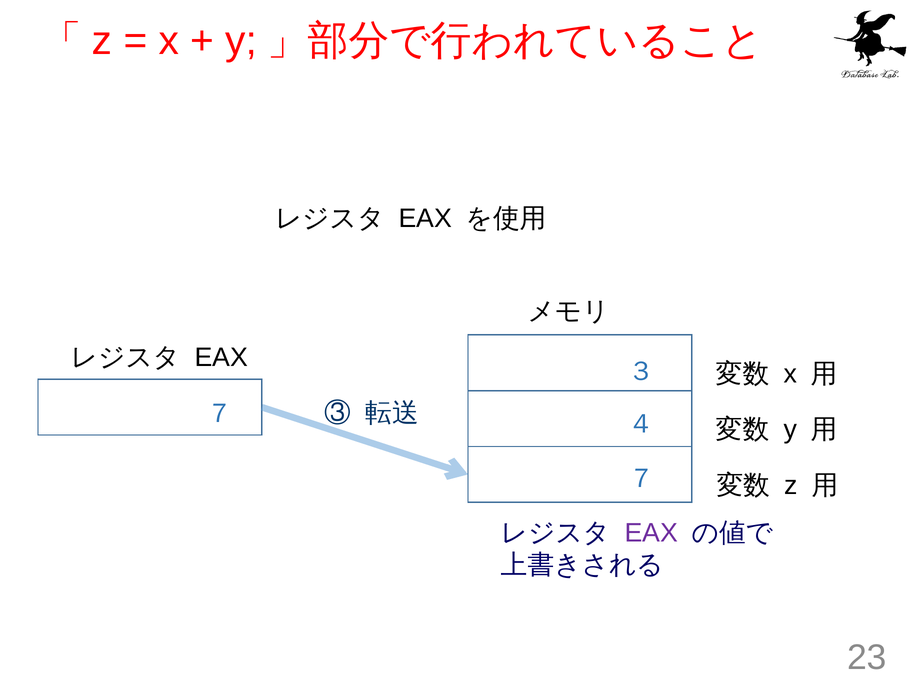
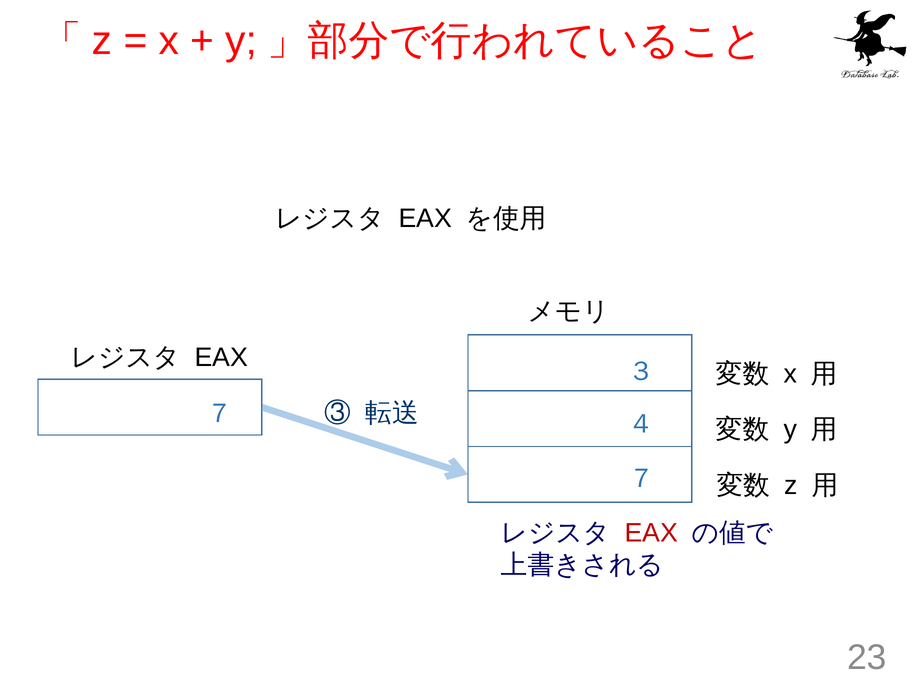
EAX colour: purple -> red (651, 533)
